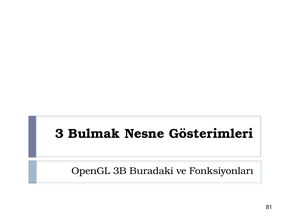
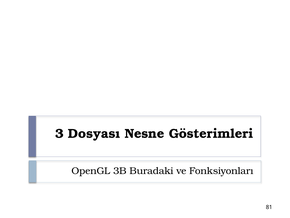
Bulmak: Bulmak -> Dosyası (94, 133)
